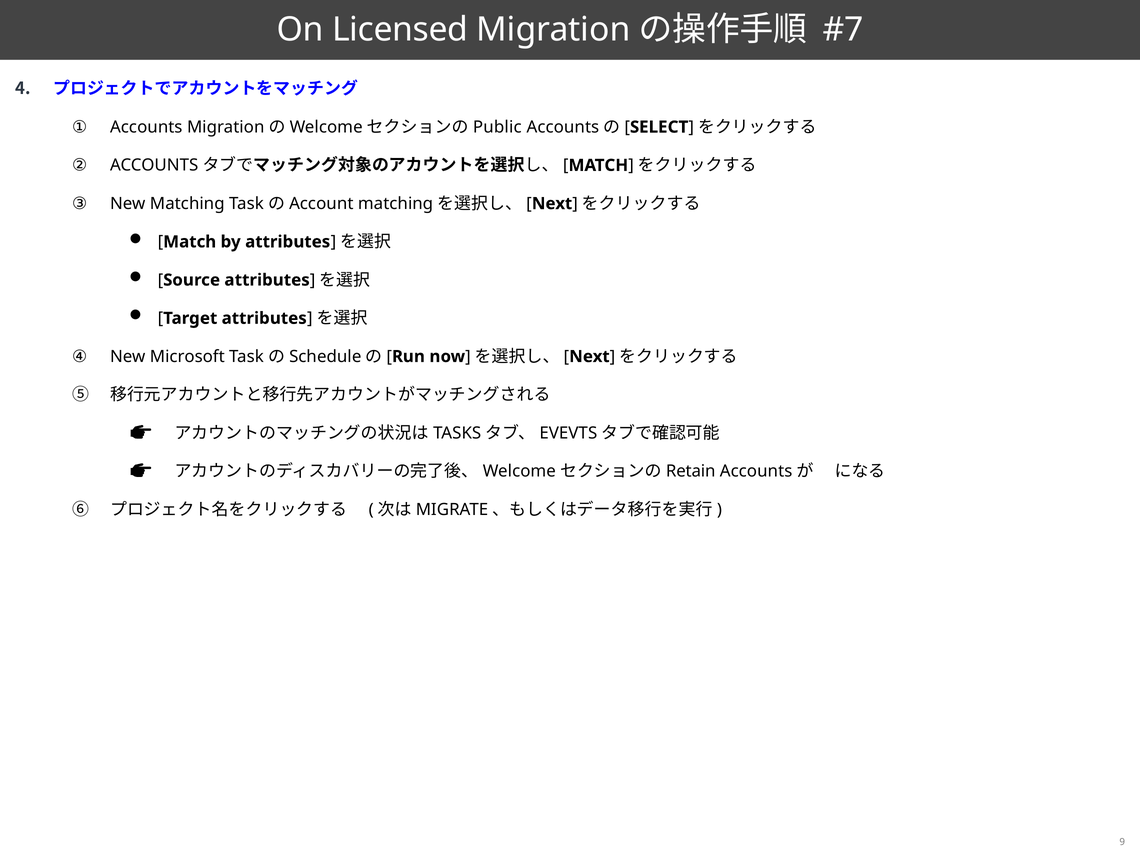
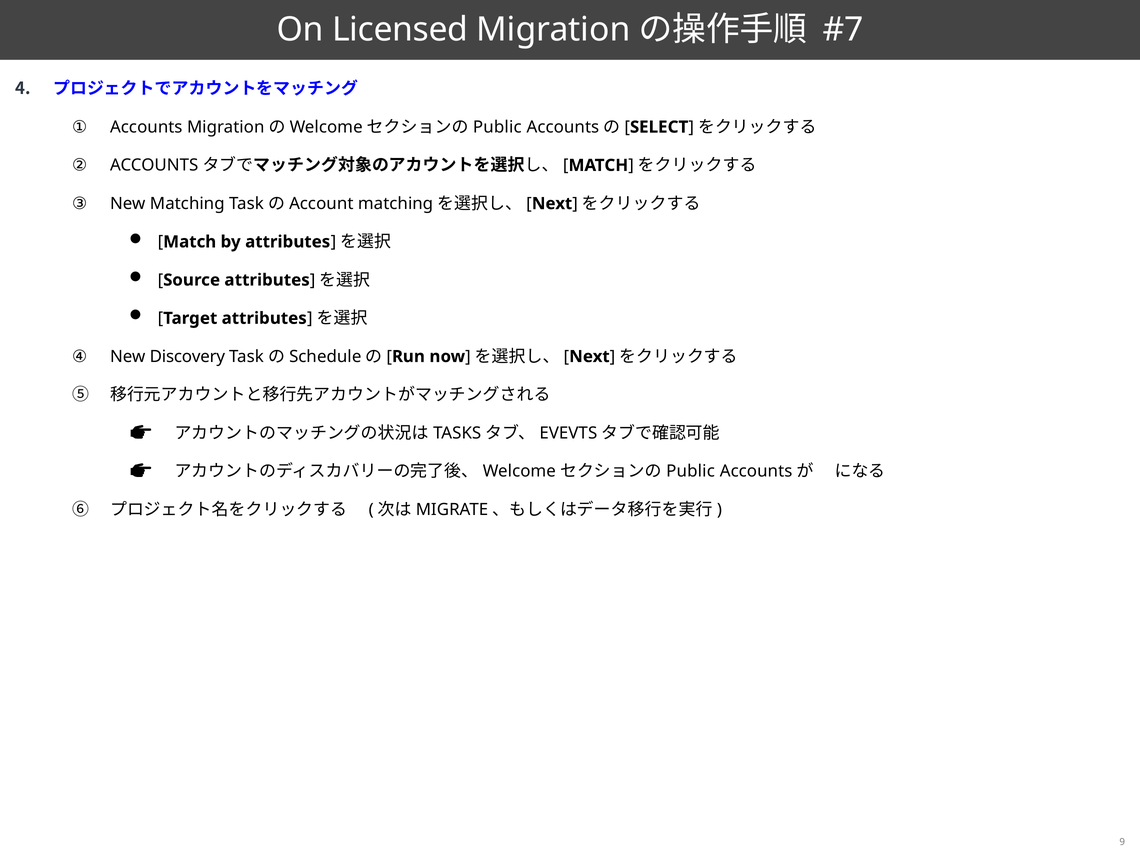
Microsoft: Microsoft -> Discovery (187, 357)
Retain: Retain -> Public (691, 471)
